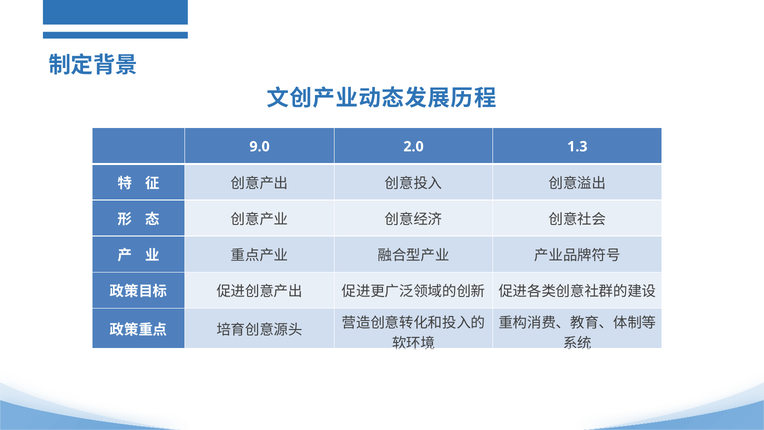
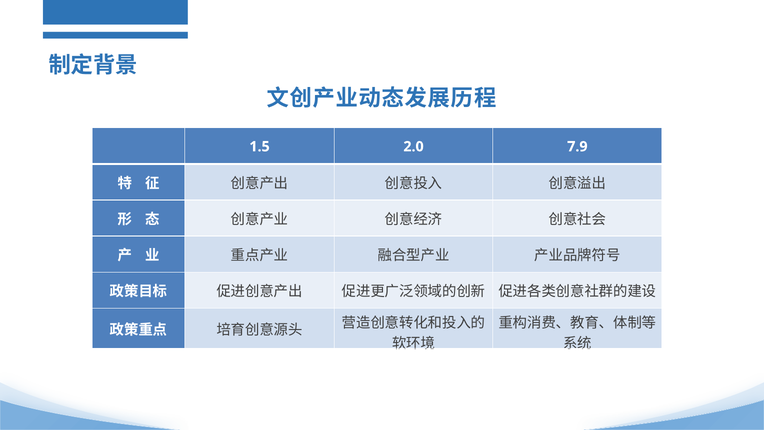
9.0: 9.0 -> 1.5 (260, 147)
1.3: 1.3 -> 7.9 (577, 147)
